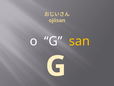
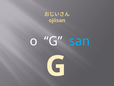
san colour: yellow -> light blue (79, 41)
